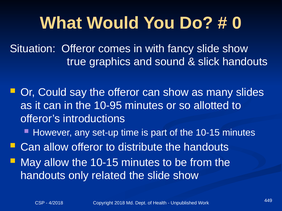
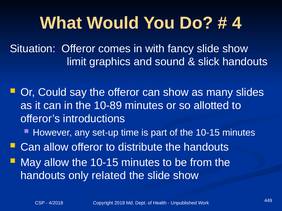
0: 0 -> 4 (237, 23)
true: true -> limit (77, 62)
10-95: 10-95 -> 10-89 (108, 106)
